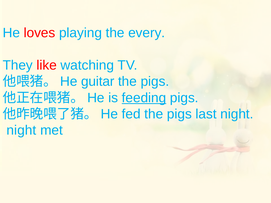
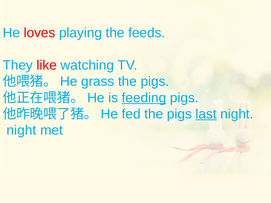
every: every -> feeds (147, 33)
guitar: guitar -> grass (98, 82)
last underline: none -> present (206, 114)
